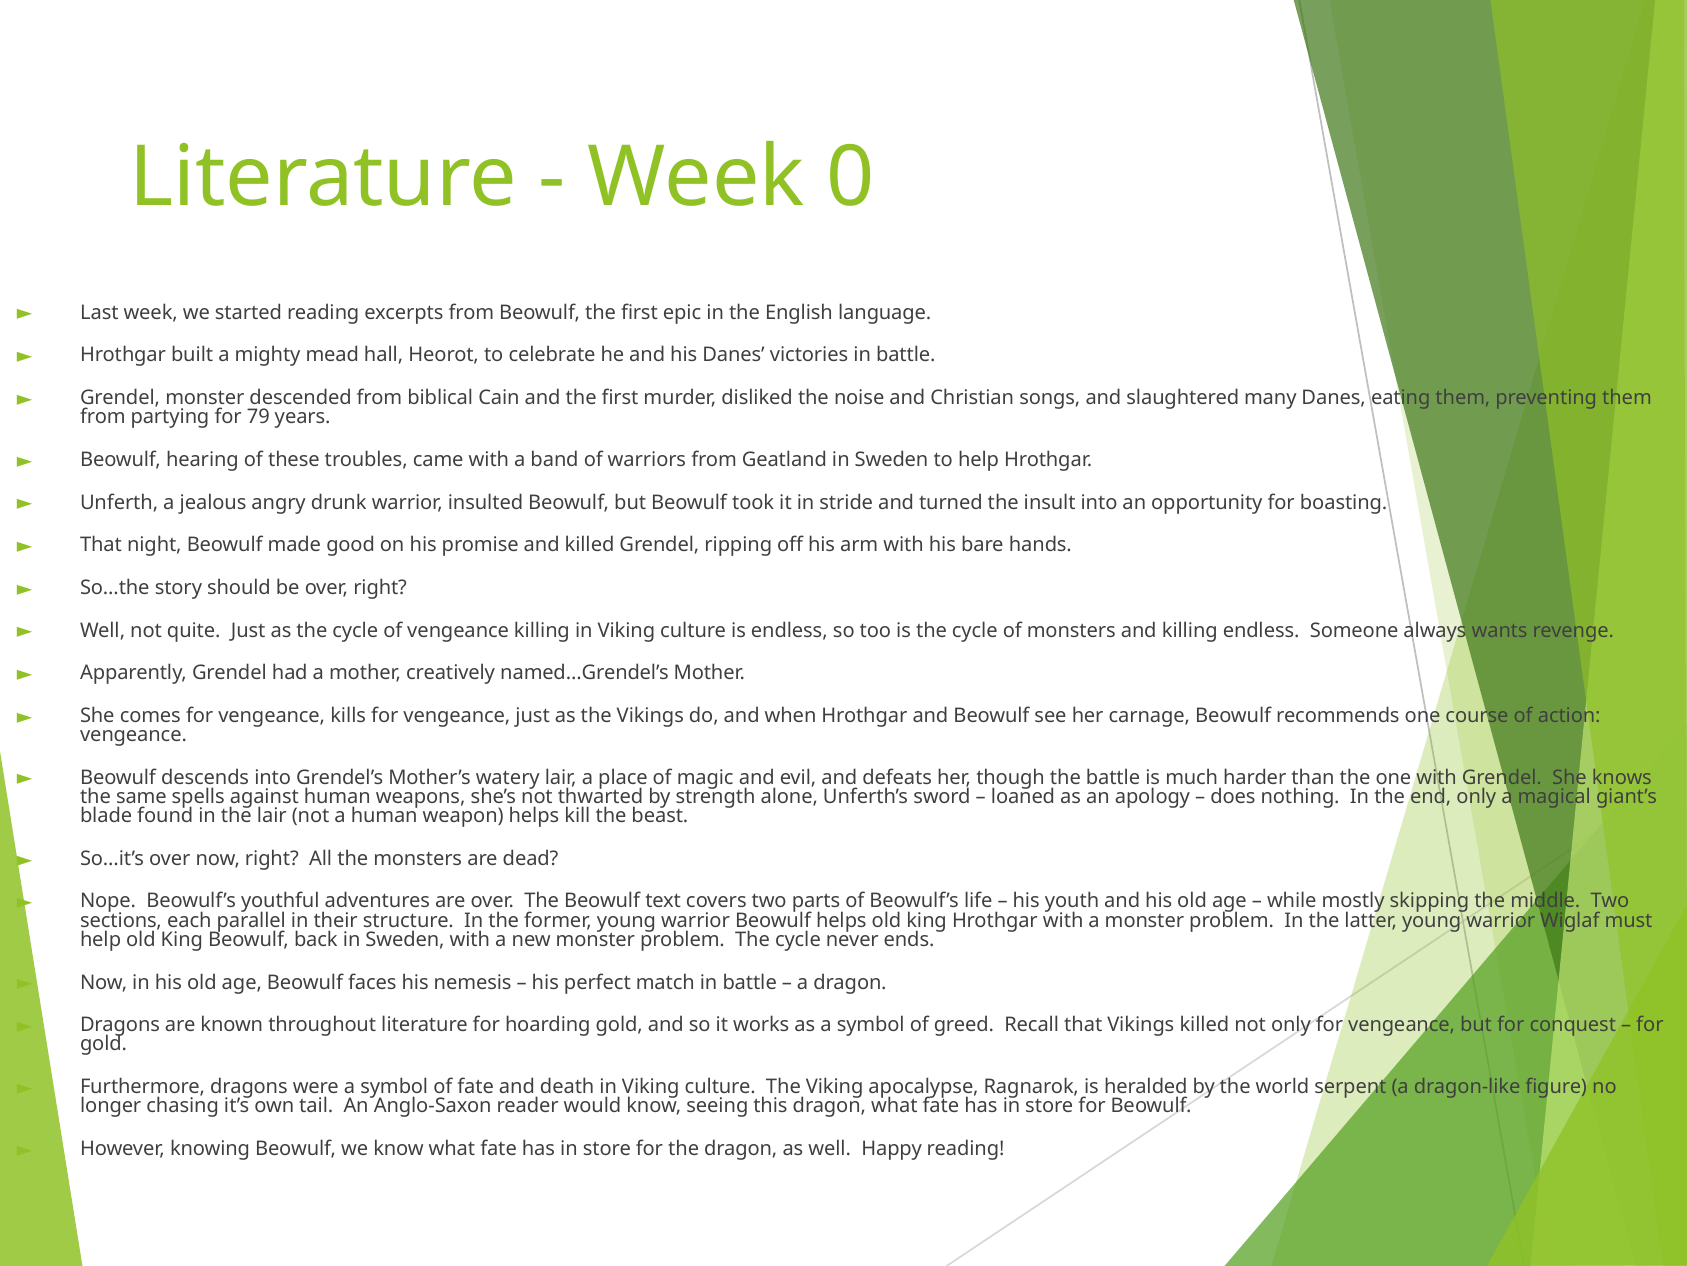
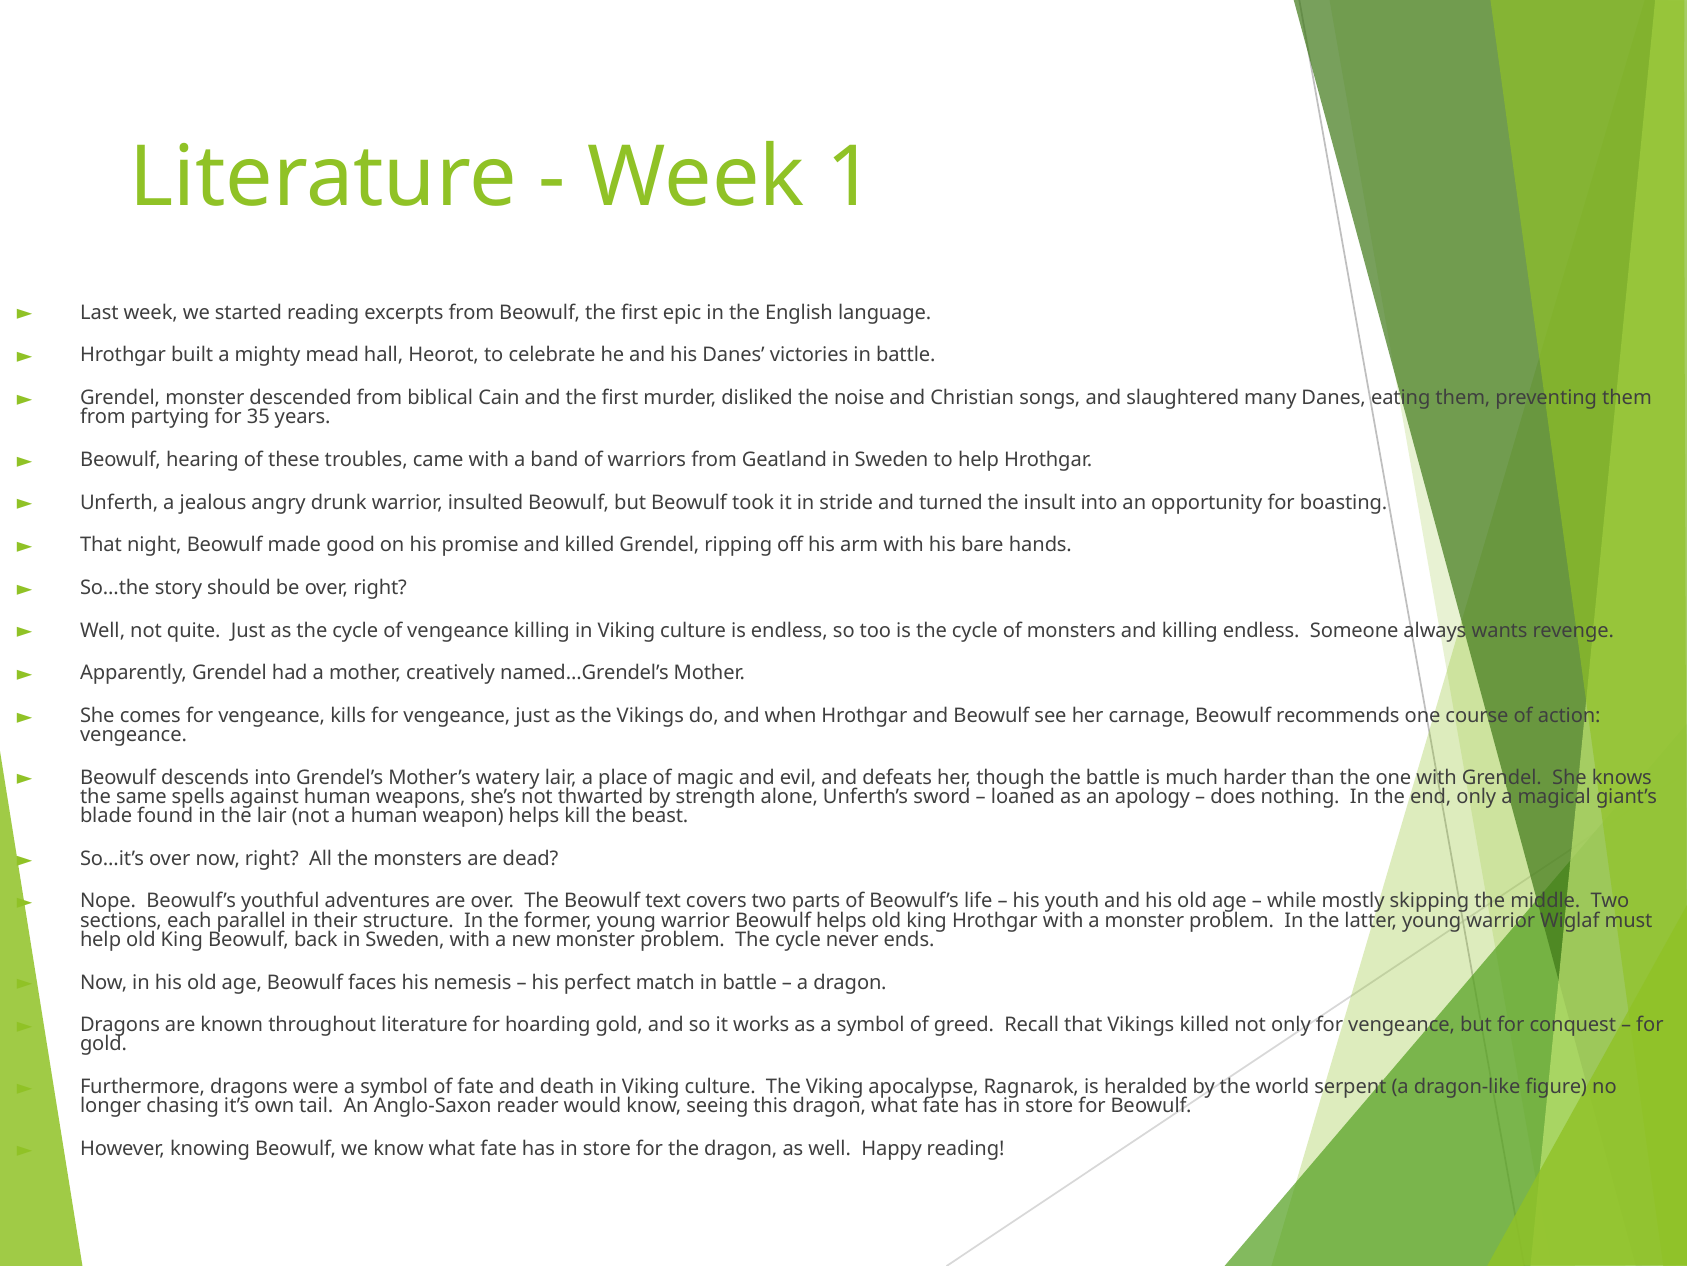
0: 0 -> 1 (851, 177)
79: 79 -> 35 (258, 417)
